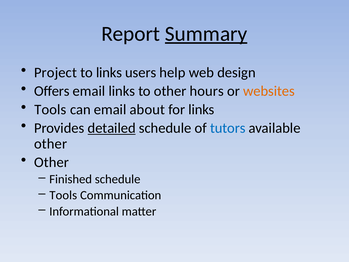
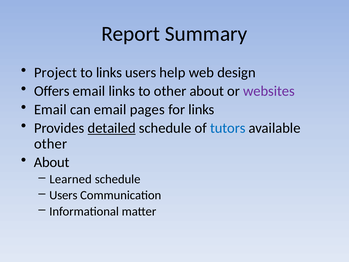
Summary underline: present -> none (206, 34)
other hours: hours -> about (207, 91)
websites colour: orange -> purple (269, 91)
Tools: Tools -> Email (50, 110)
about: about -> pages (147, 110)
Other: Other -> About (52, 162)
Finished: Finished -> Learned (71, 179)
Tools: Tools -> Users (63, 195)
